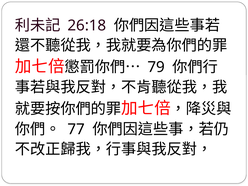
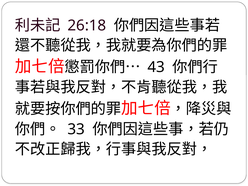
79: 79 -> 43 (156, 67)
77: 77 -> 33 (76, 129)
